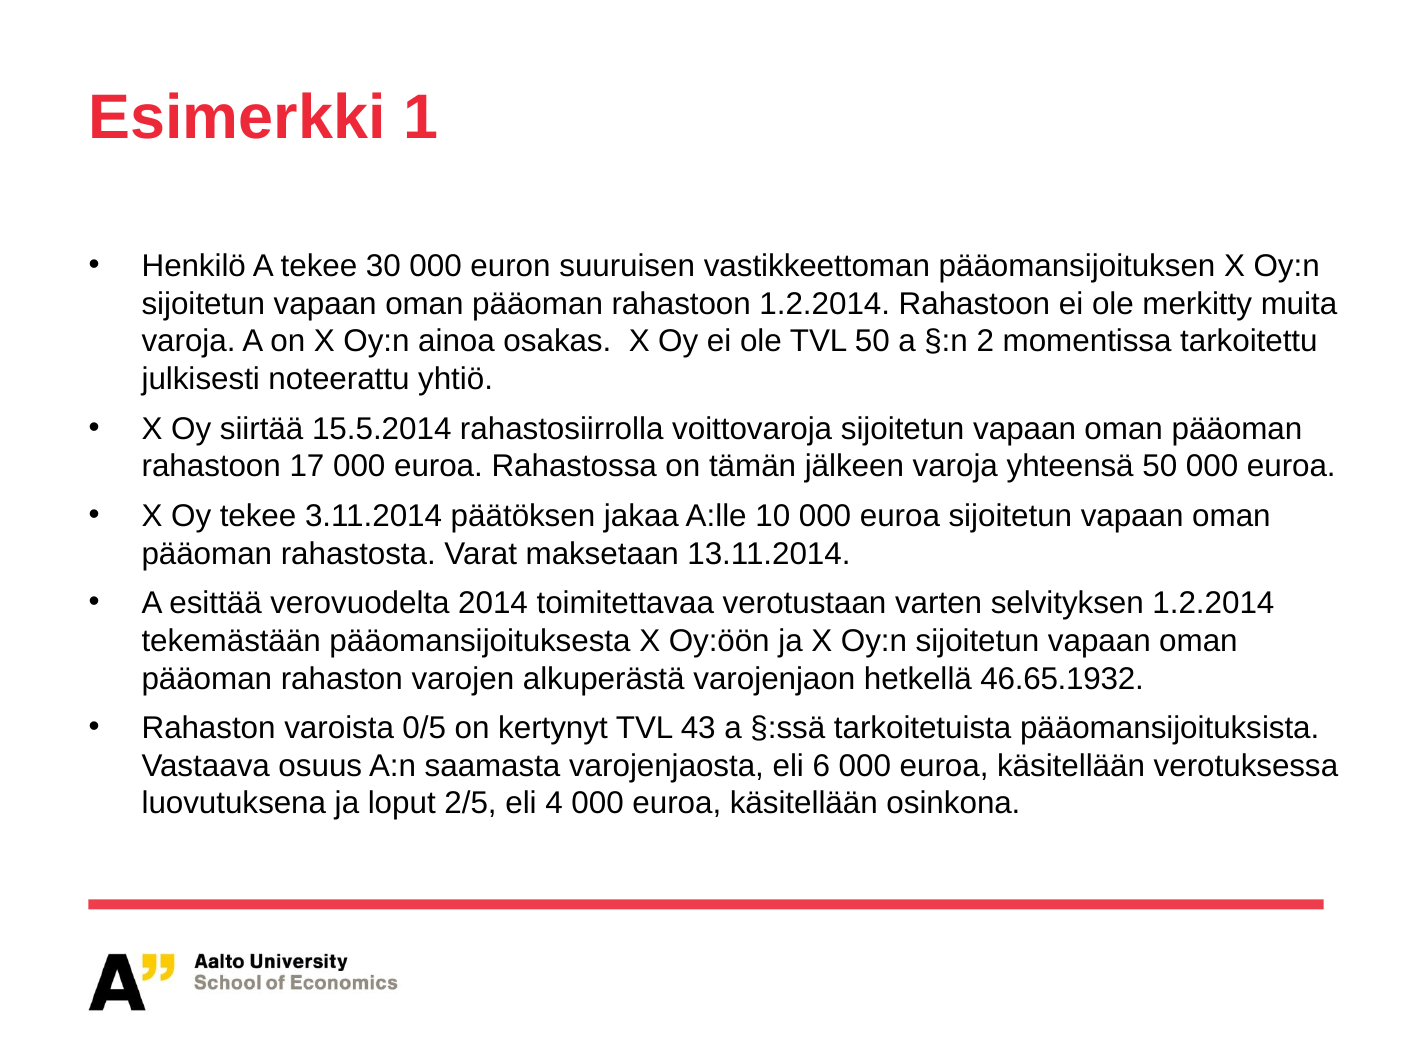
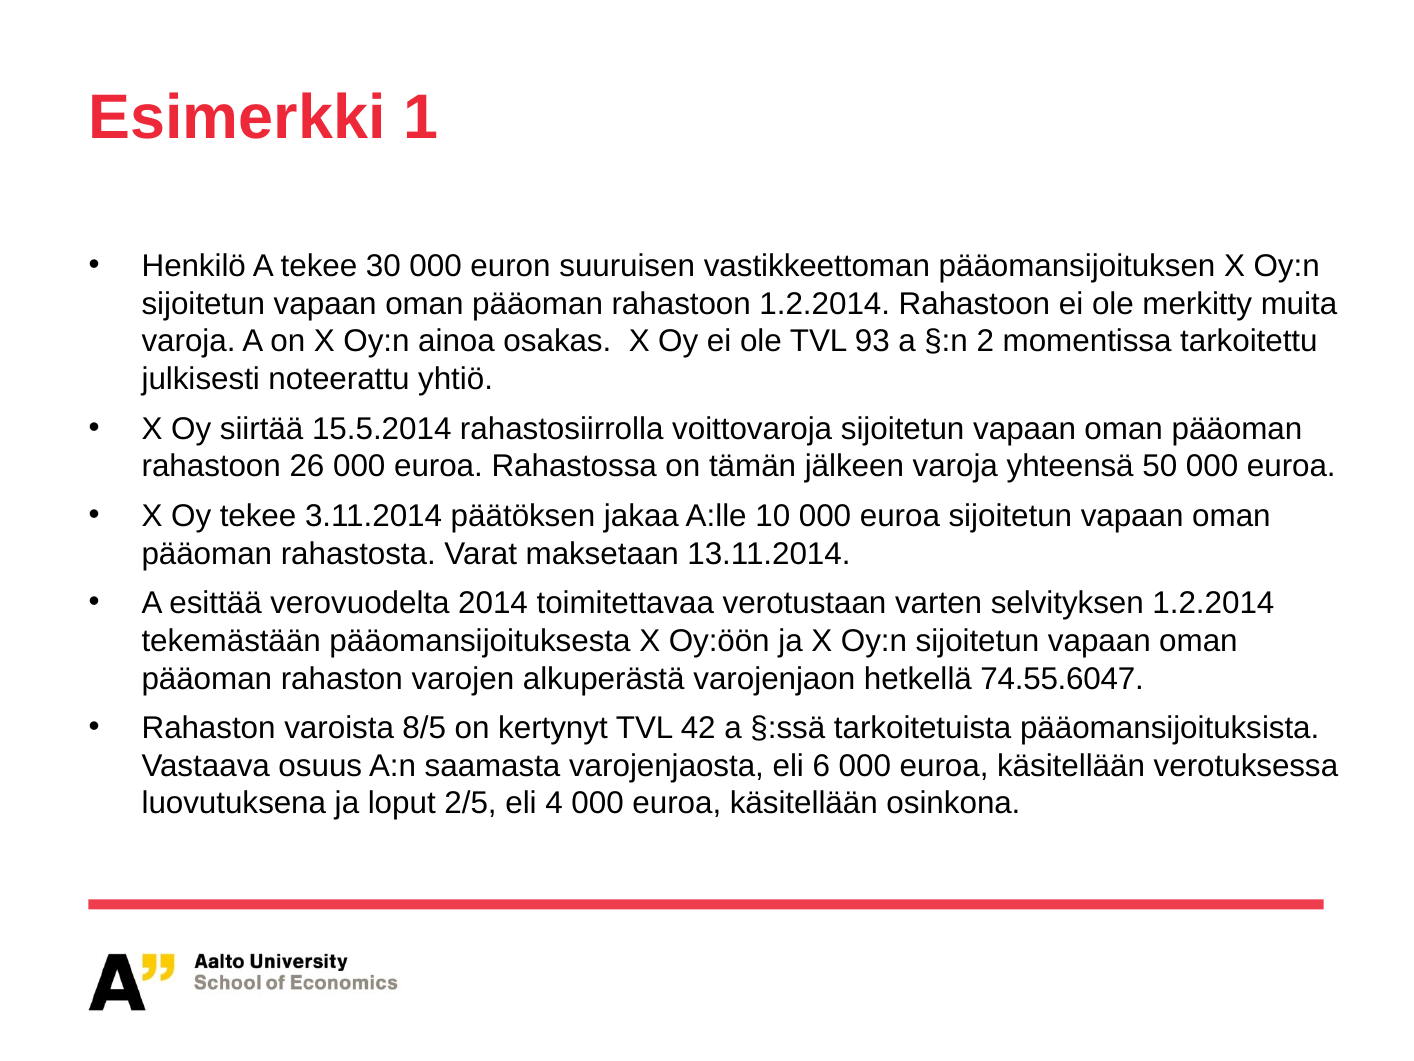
TVL 50: 50 -> 93 (872, 341)
17: 17 -> 26 (307, 466)
46.65.1932: 46.65.1932 -> 74.55.6047 (1062, 678)
0/5: 0/5 -> 8/5 (424, 728)
43: 43 -> 42 (698, 728)
